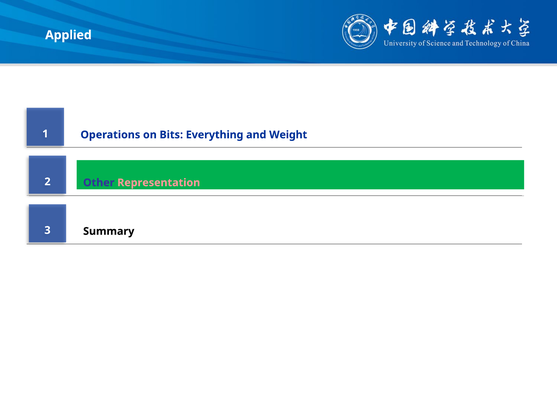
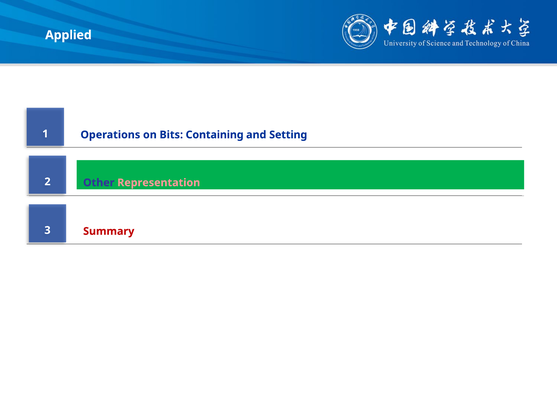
Everything: Everything -> Containing (215, 135)
Weight: Weight -> Setting (288, 135)
Summary colour: black -> red (109, 231)
